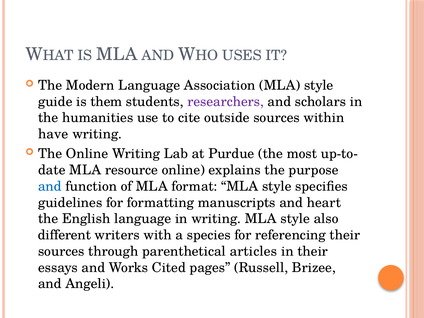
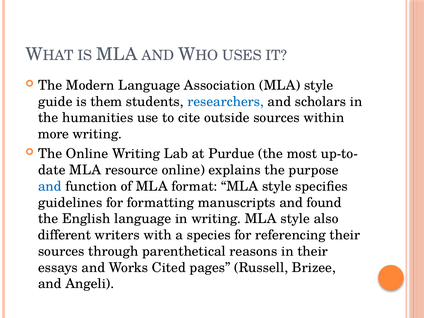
researchers colour: purple -> blue (226, 102)
have: have -> more (53, 134)
heart: heart -> found (324, 203)
articles: articles -> reasons (254, 251)
